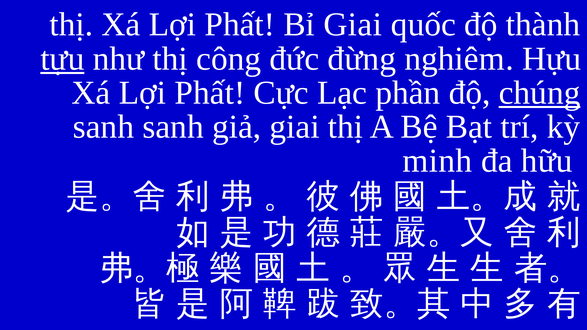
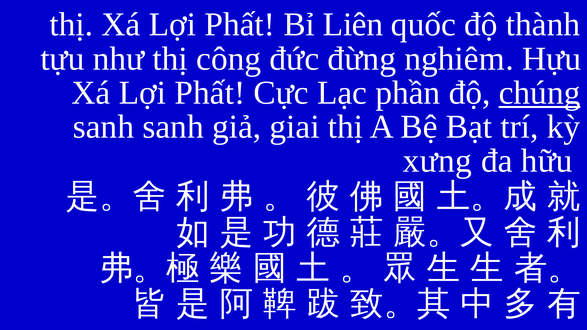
Bỉ Giai: Giai -> Liên (353, 25)
tựu underline: present -> none (62, 59)
minh: minh -> xưng (437, 161)
